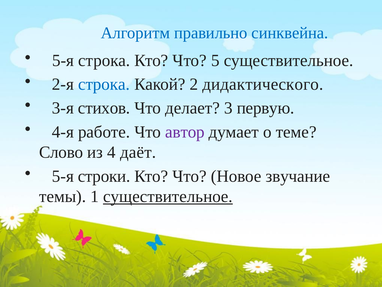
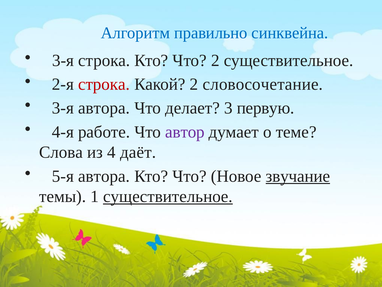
5-я: 5-я -> 3-я (63, 60)
Что 5: 5 -> 2 (215, 60)
строка colour: blue -> red (104, 84)
дидактического: дидактического -> словосочетание (263, 84)
3-я стихов: стихов -> автора (104, 108)
Слово: Слово -> Слова (61, 152)
5-я строки: строки -> автора (104, 176)
звучание underline: none -> present (298, 176)
